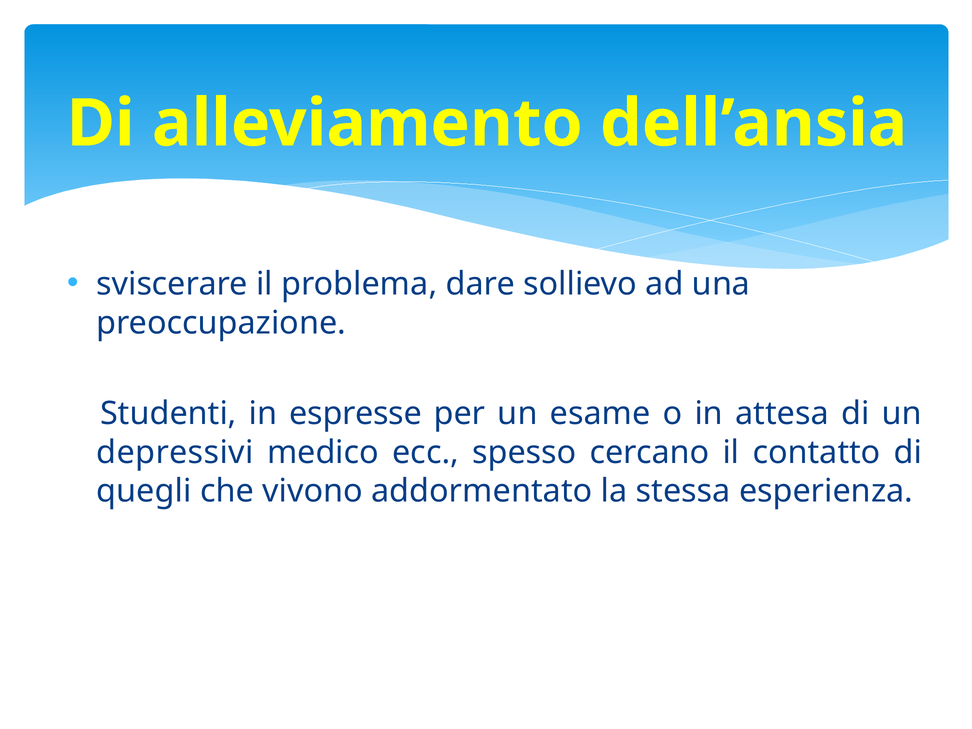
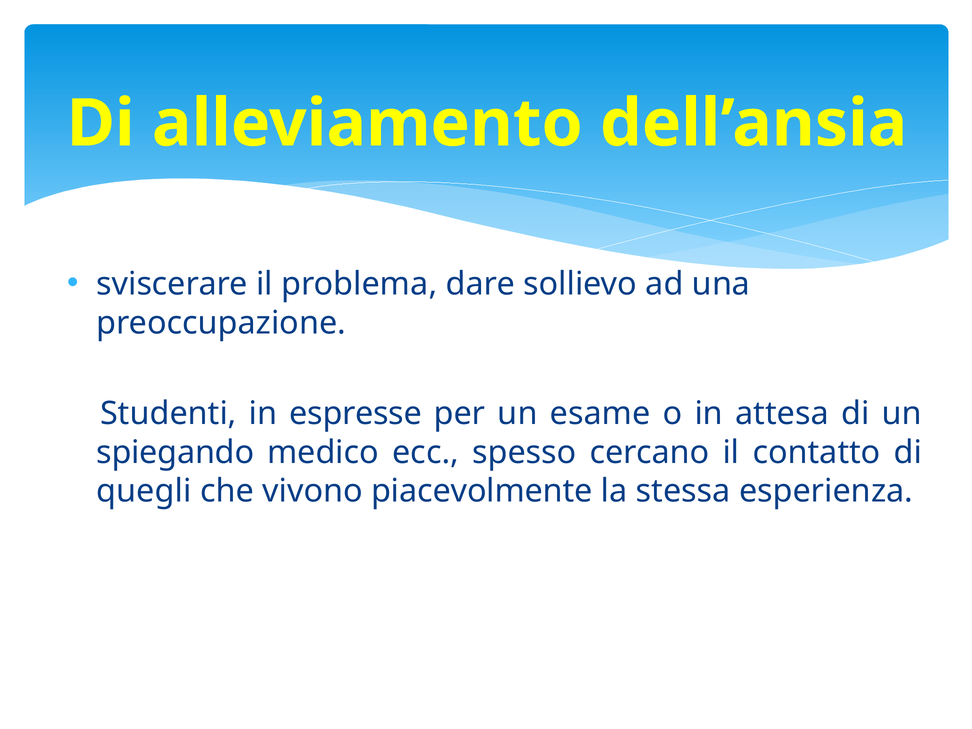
depressivi: depressivi -> spiegando (175, 452)
addormentato: addormentato -> piacevolmente (482, 491)
